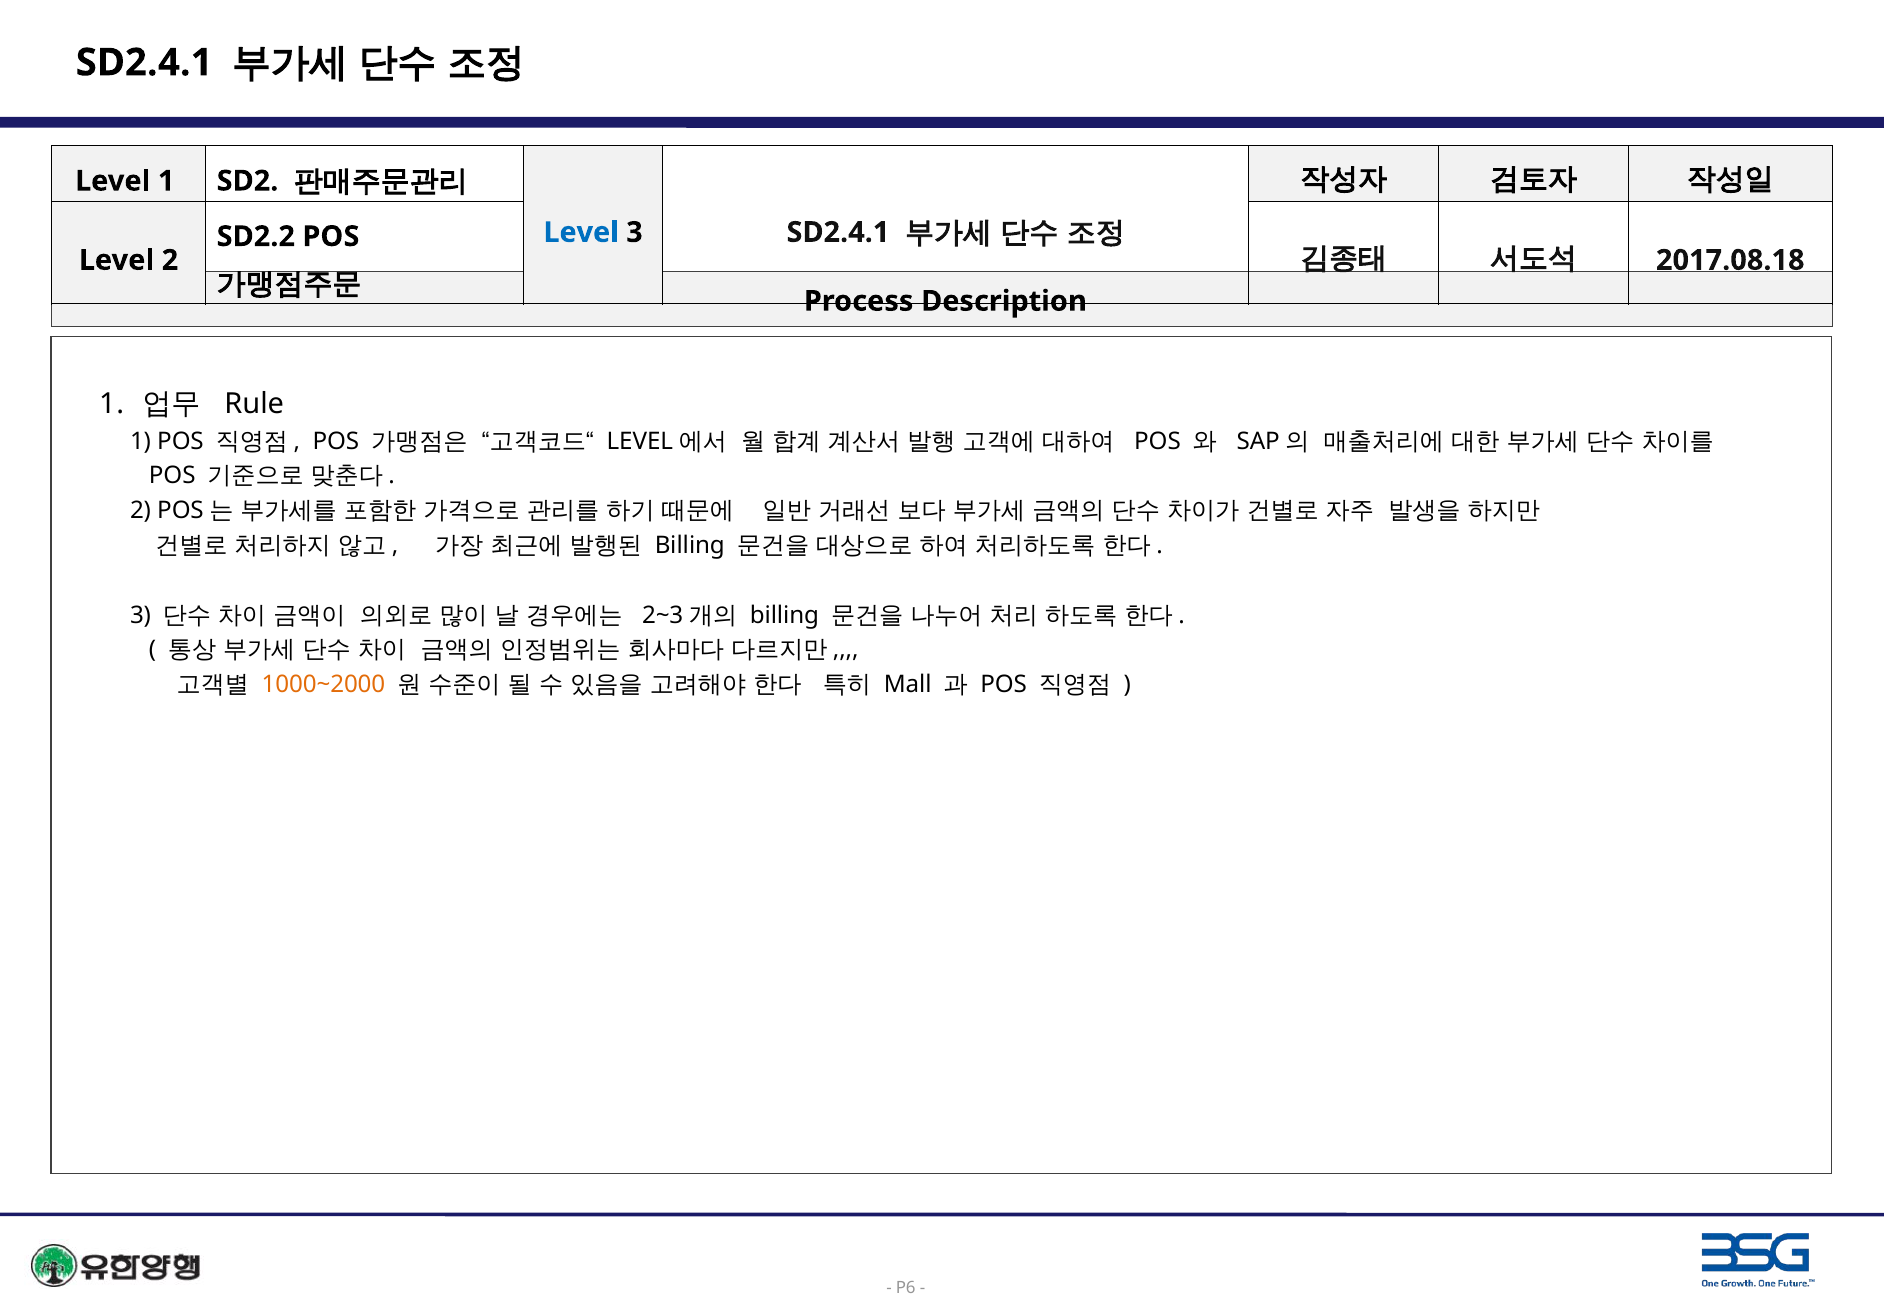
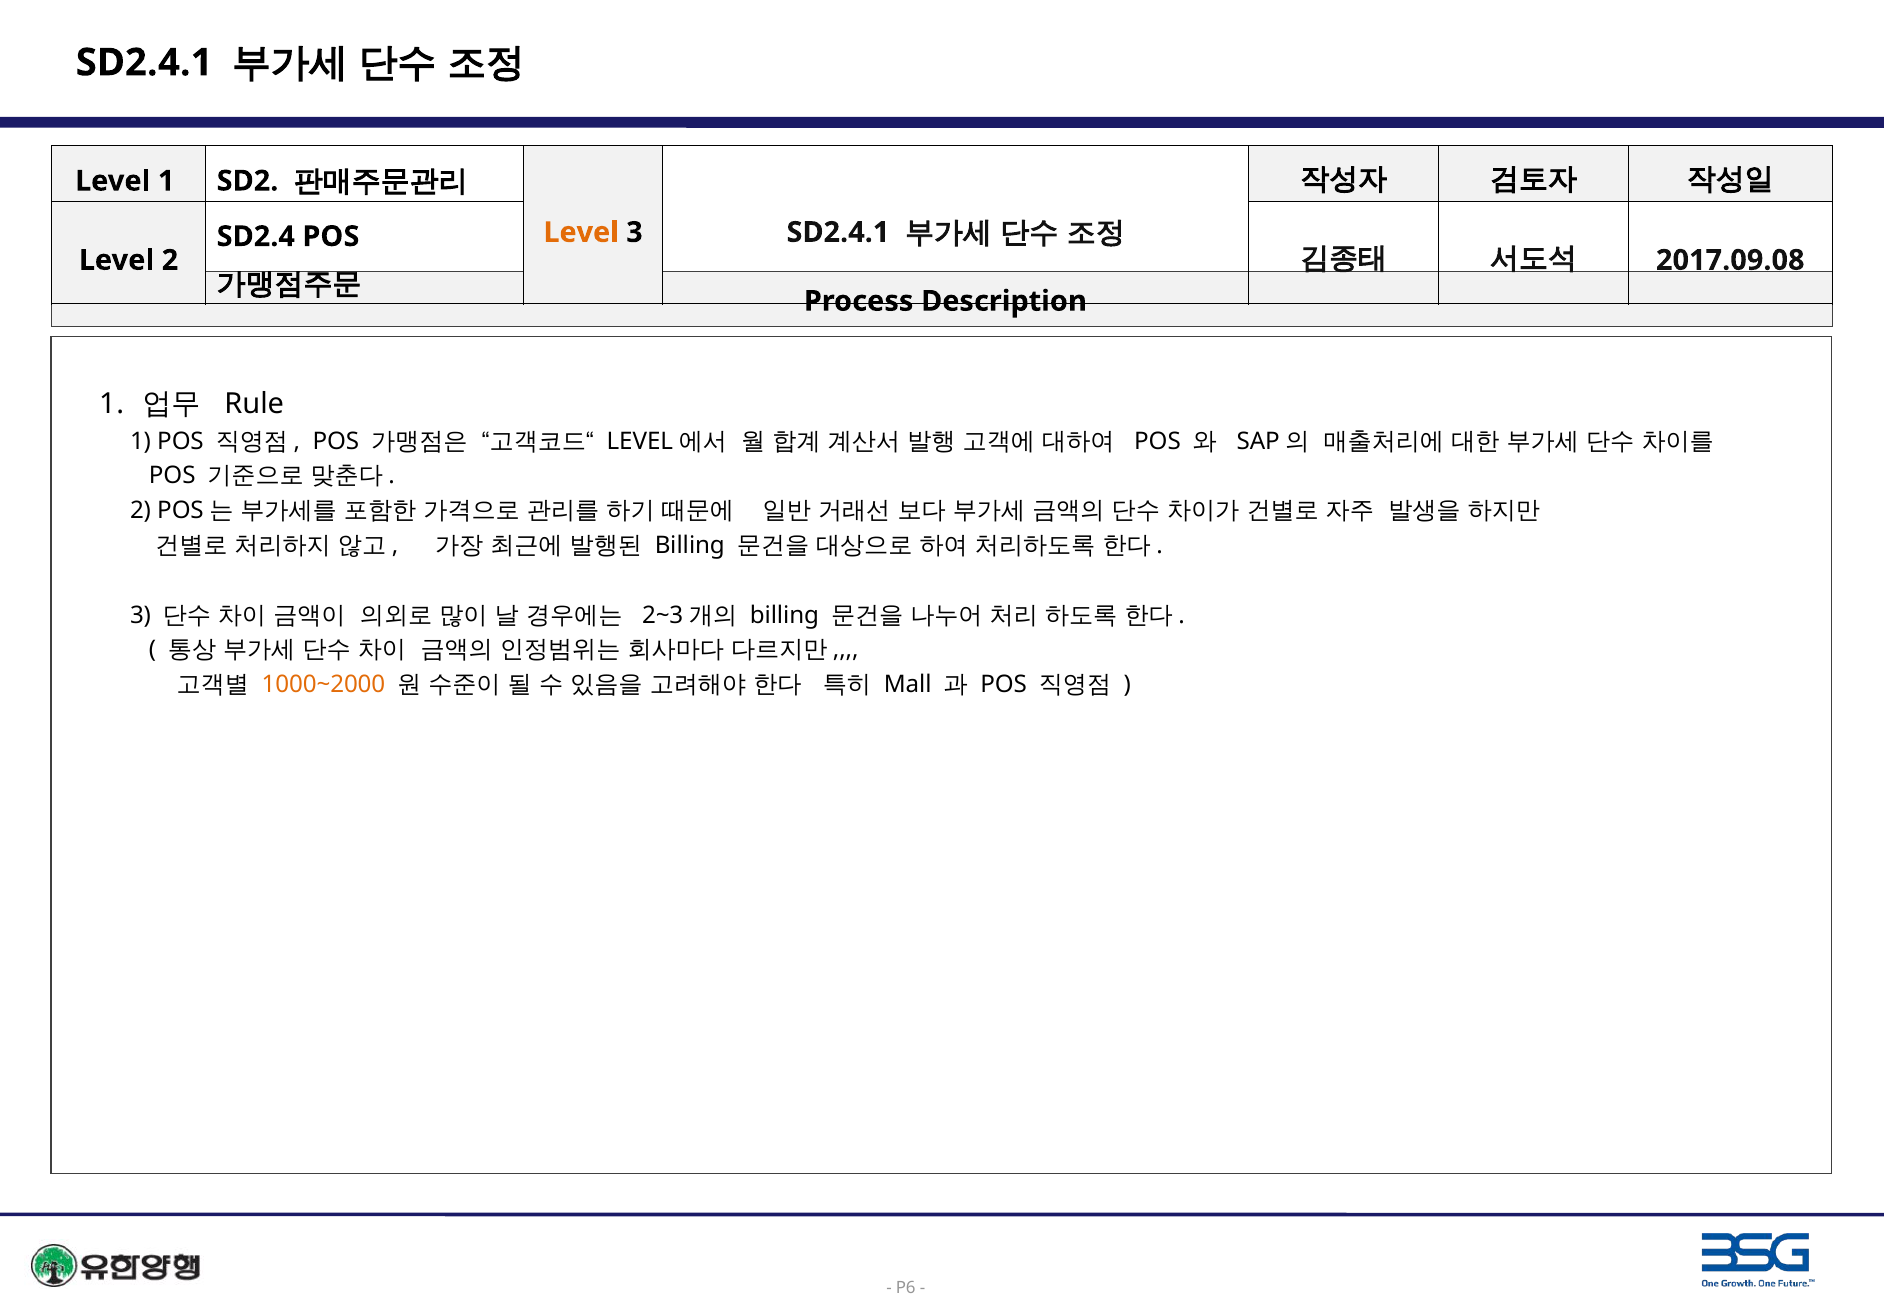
Level colour: blue -> orange (581, 232)
SD2.2: SD2.2 -> SD2.4 (256, 236)
2017.08.18: 2017.08.18 -> 2017.09.08 (1730, 260)
